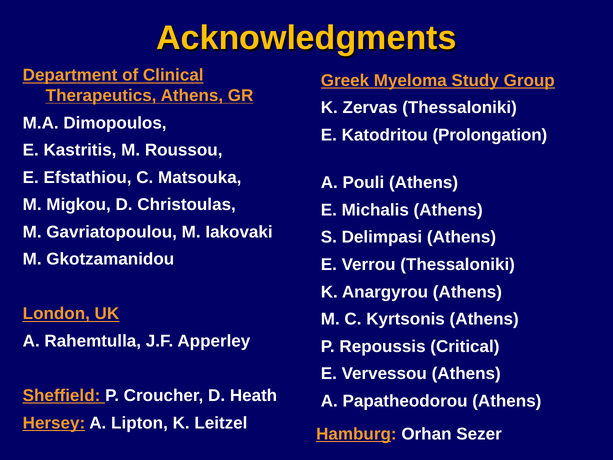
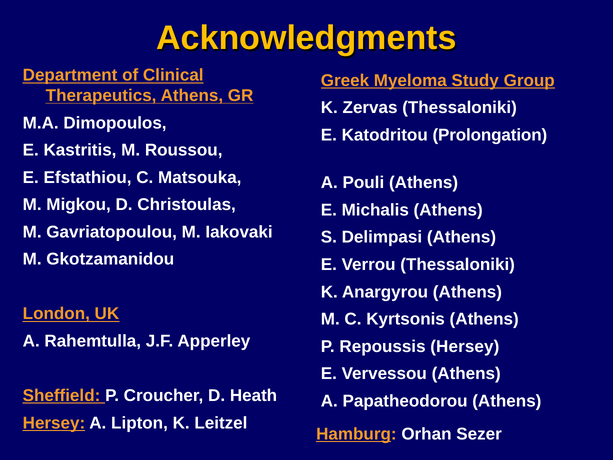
Repoussis Critical: Critical -> Hersey (465, 346)
